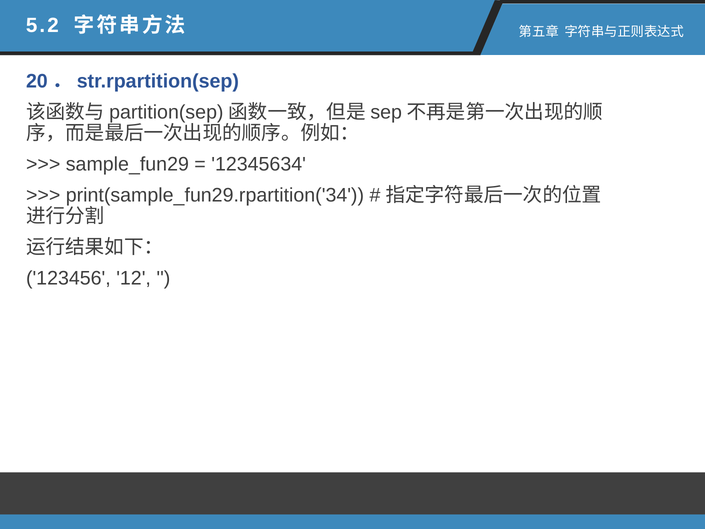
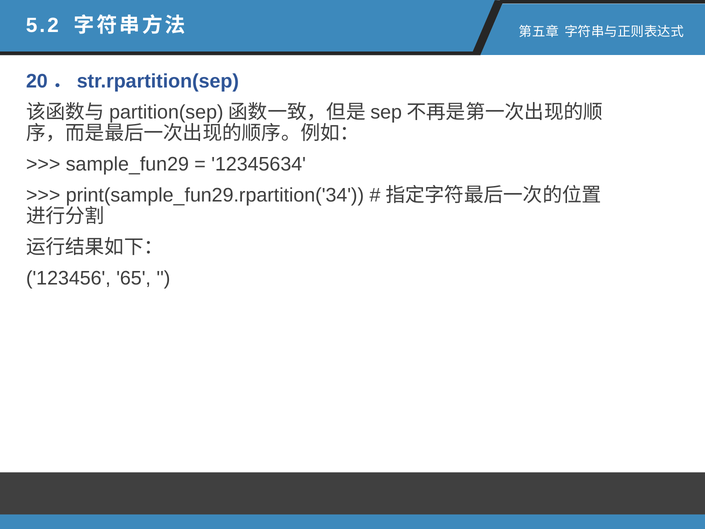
12: 12 -> 65 (134, 278)
